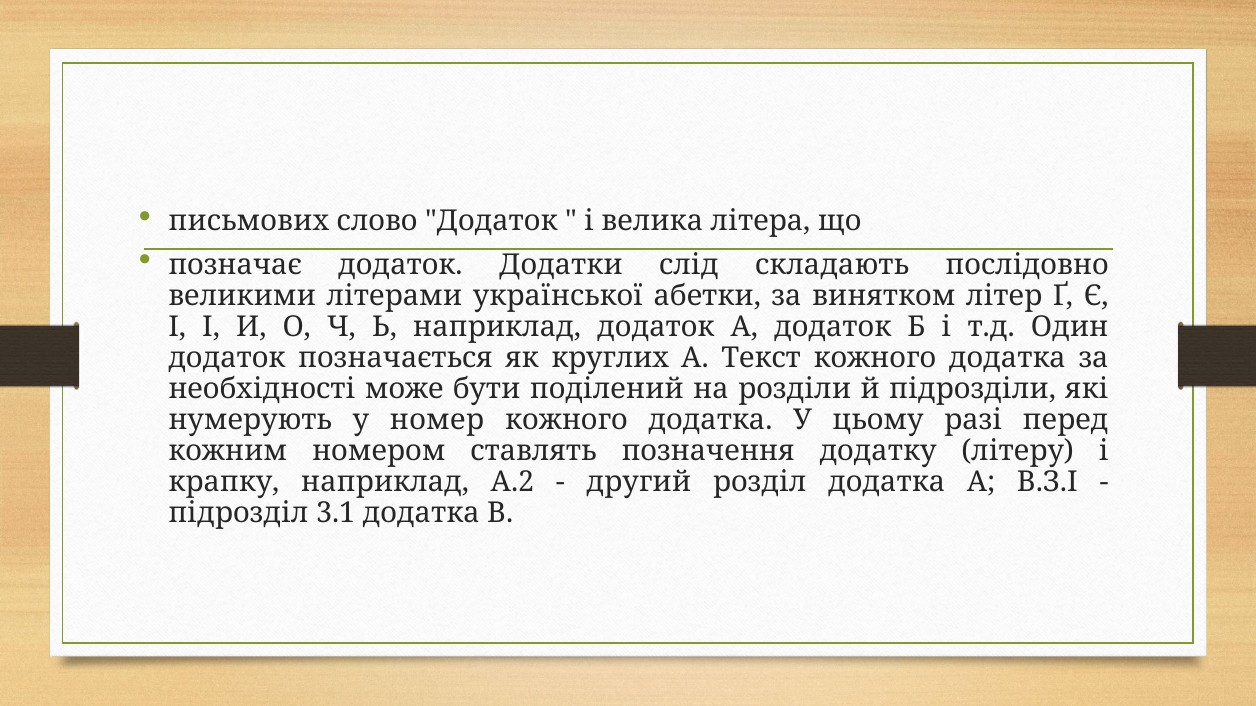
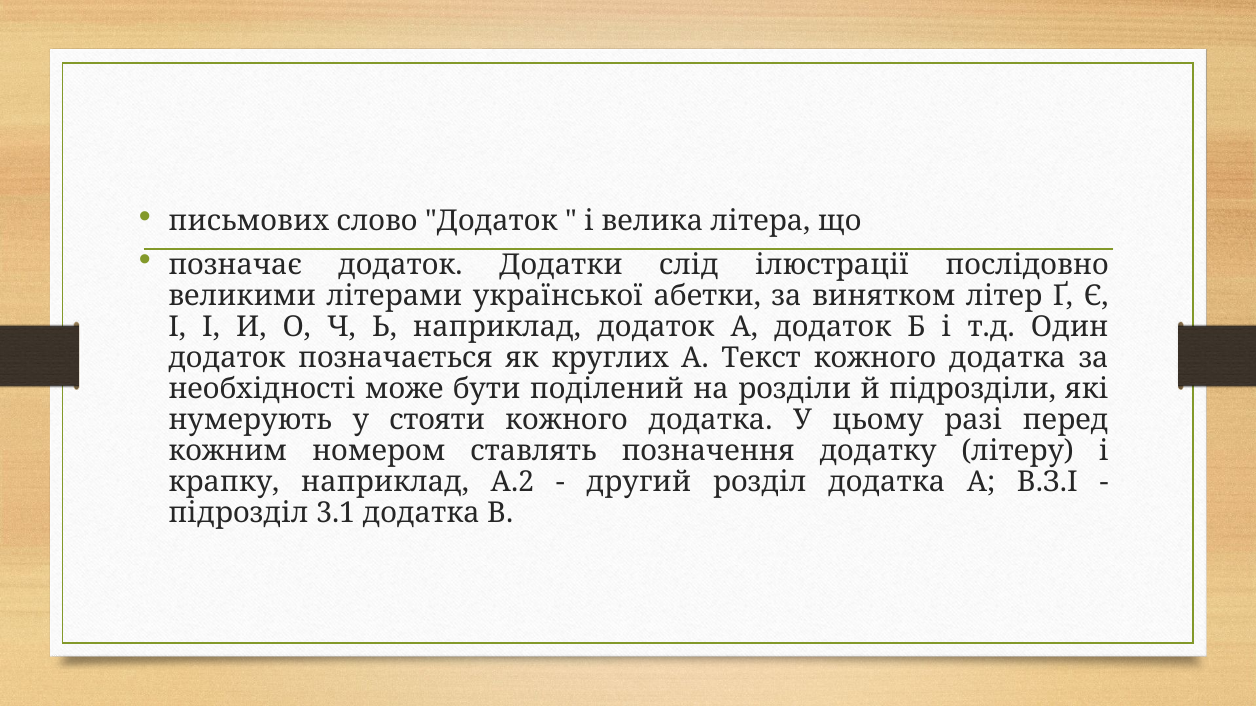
складають: складають -> ілюстрації (832, 265)
номер: номер -> стояти (437, 420)
